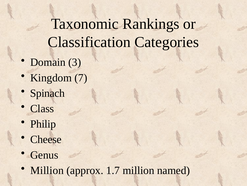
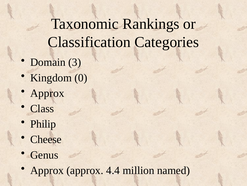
7: 7 -> 0 (81, 77)
Spinach: Spinach -> Approx (47, 93)
Million: Million -> Approx (47, 170)
1.7: 1.7 -> 4.4 (113, 170)
